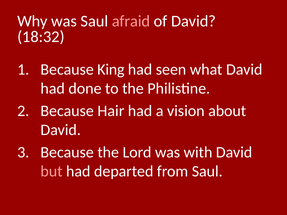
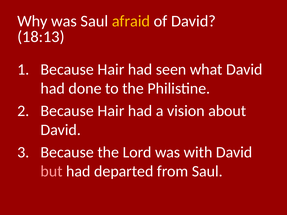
afraid colour: pink -> yellow (131, 21)
18:32: 18:32 -> 18:13 (41, 37)
King: King -> Hair (111, 70)
